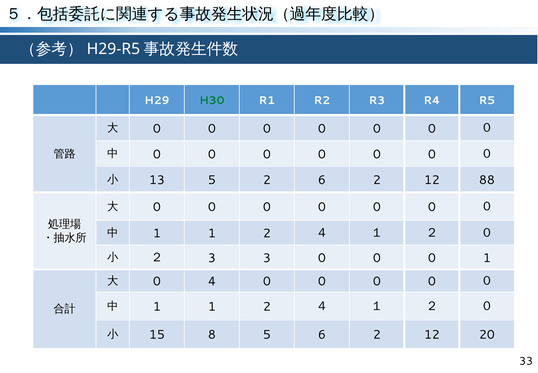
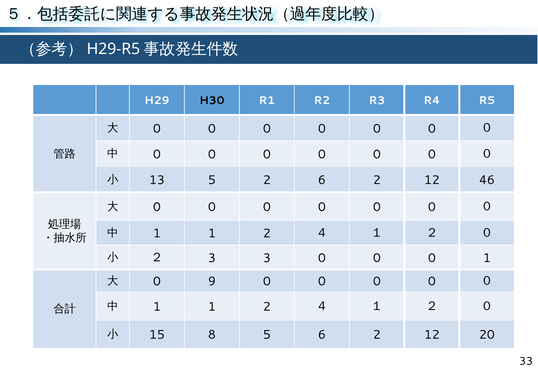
H30 colour: green -> black (212, 100)
88: 88 -> 46 (487, 180)
4: 4 -> 9 (212, 281)
